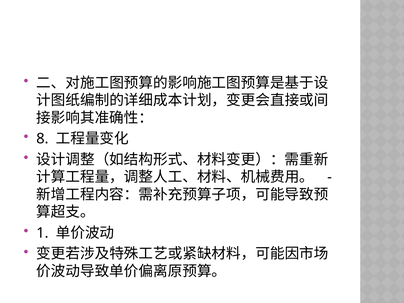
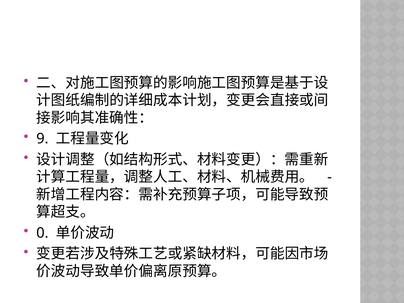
8: 8 -> 9 (42, 139)
1: 1 -> 0 (42, 233)
